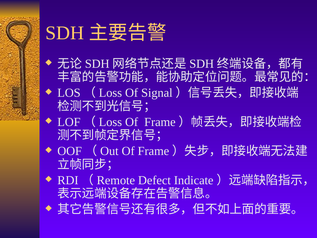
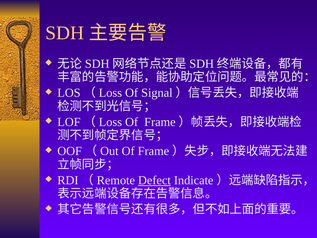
Defect underline: none -> present (154, 180)
